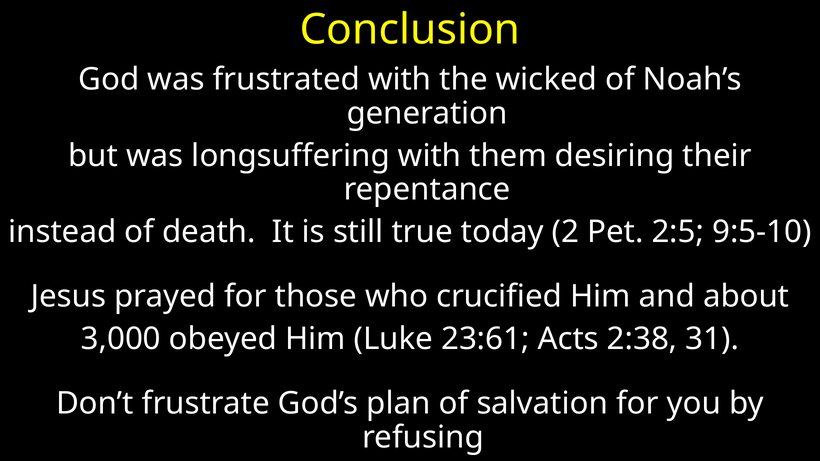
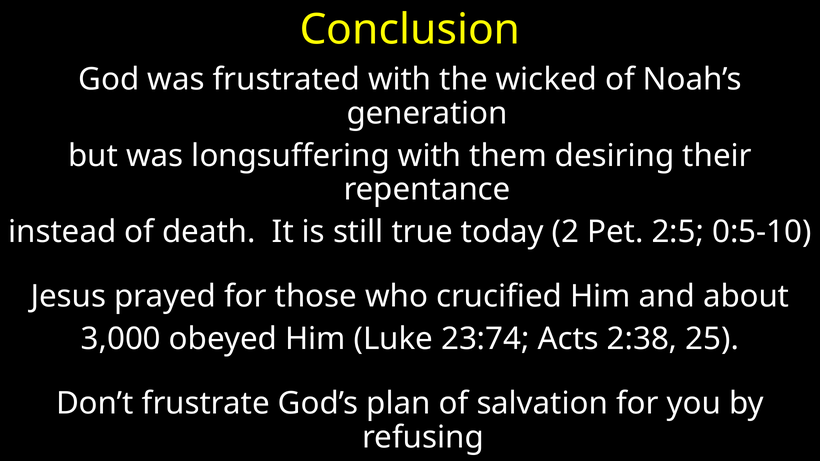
9:5-10: 9:5-10 -> 0:5-10 (762, 232)
23:61: 23:61 -> 23:74 (485, 339)
31: 31 -> 25 (712, 339)
